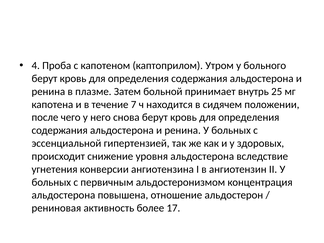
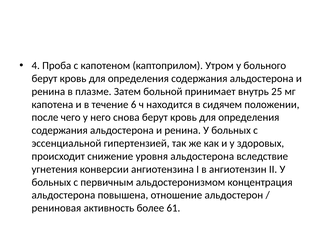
7: 7 -> 6 (134, 104)
17: 17 -> 61 (173, 208)
